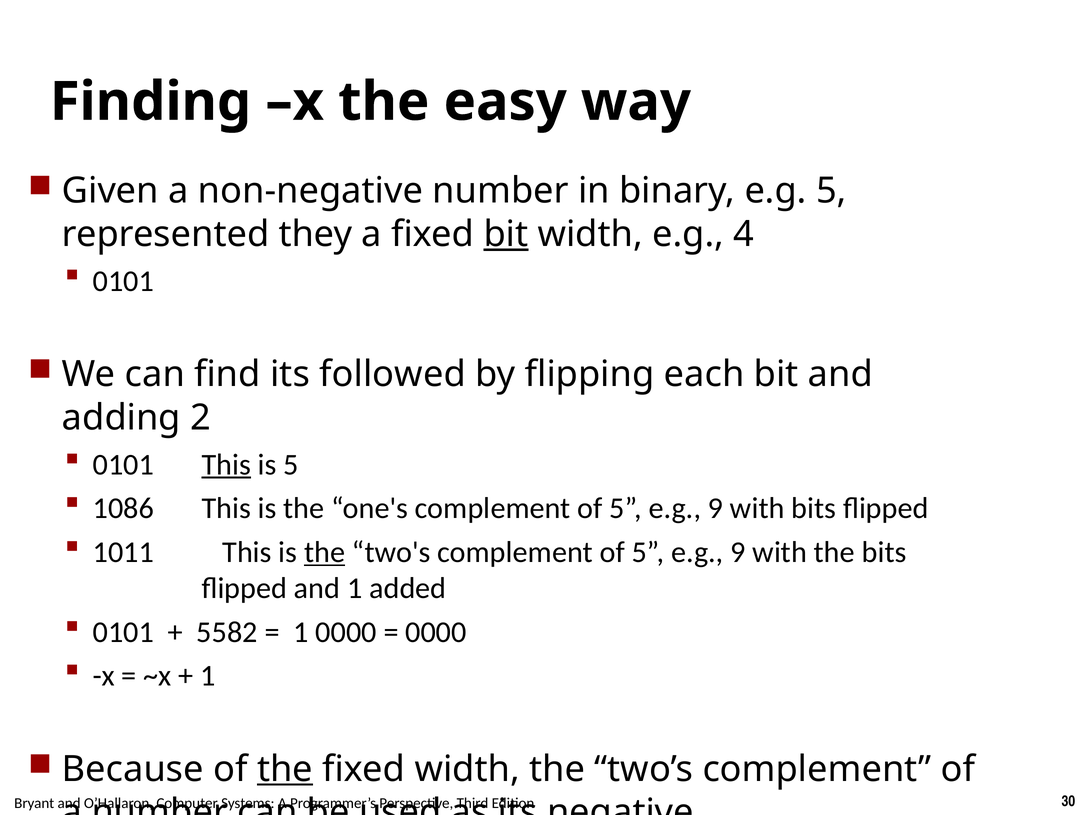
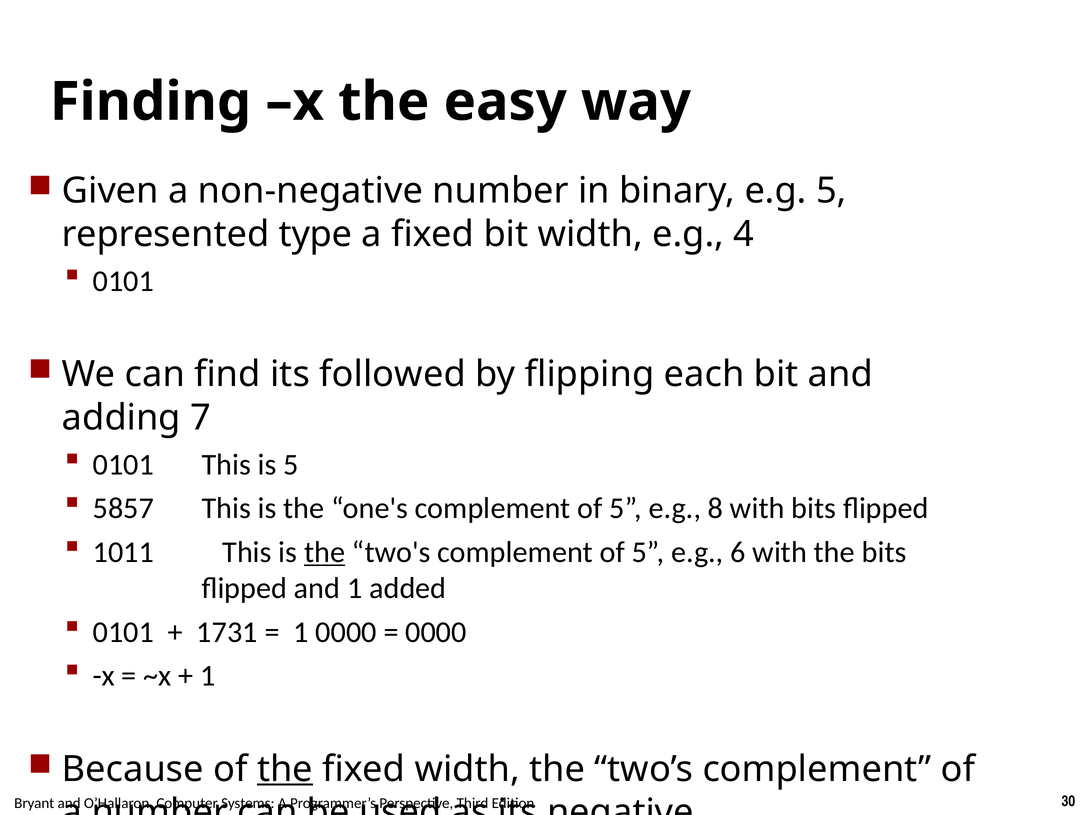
they: they -> type (316, 234)
bit underline: present -> none (506, 234)
2: 2 -> 7 (201, 418)
This underline: present -> none (226, 465)
1086: 1086 -> 5857 (123, 509)
9: 9 -> 8 (716, 509)
9: 9 -> 6 (738, 552)
5582: 5582 -> 1731 (227, 632)
